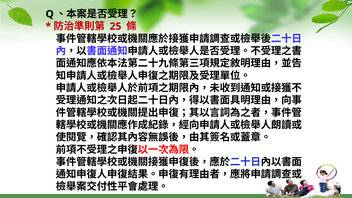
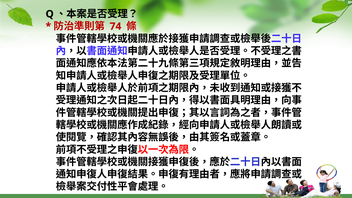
25: 25 -> 74 (115, 26)
